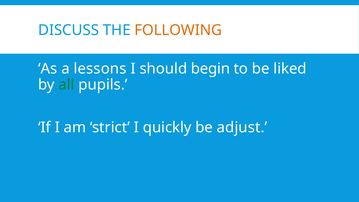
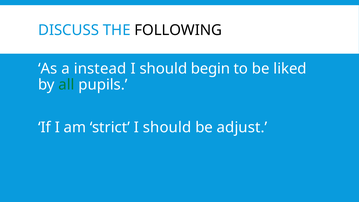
FOLLOWING colour: orange -> black (178, 30)
lessons: lessons -> instead (100, 69)
strict I quickly: quickly -> should (167, 127)
